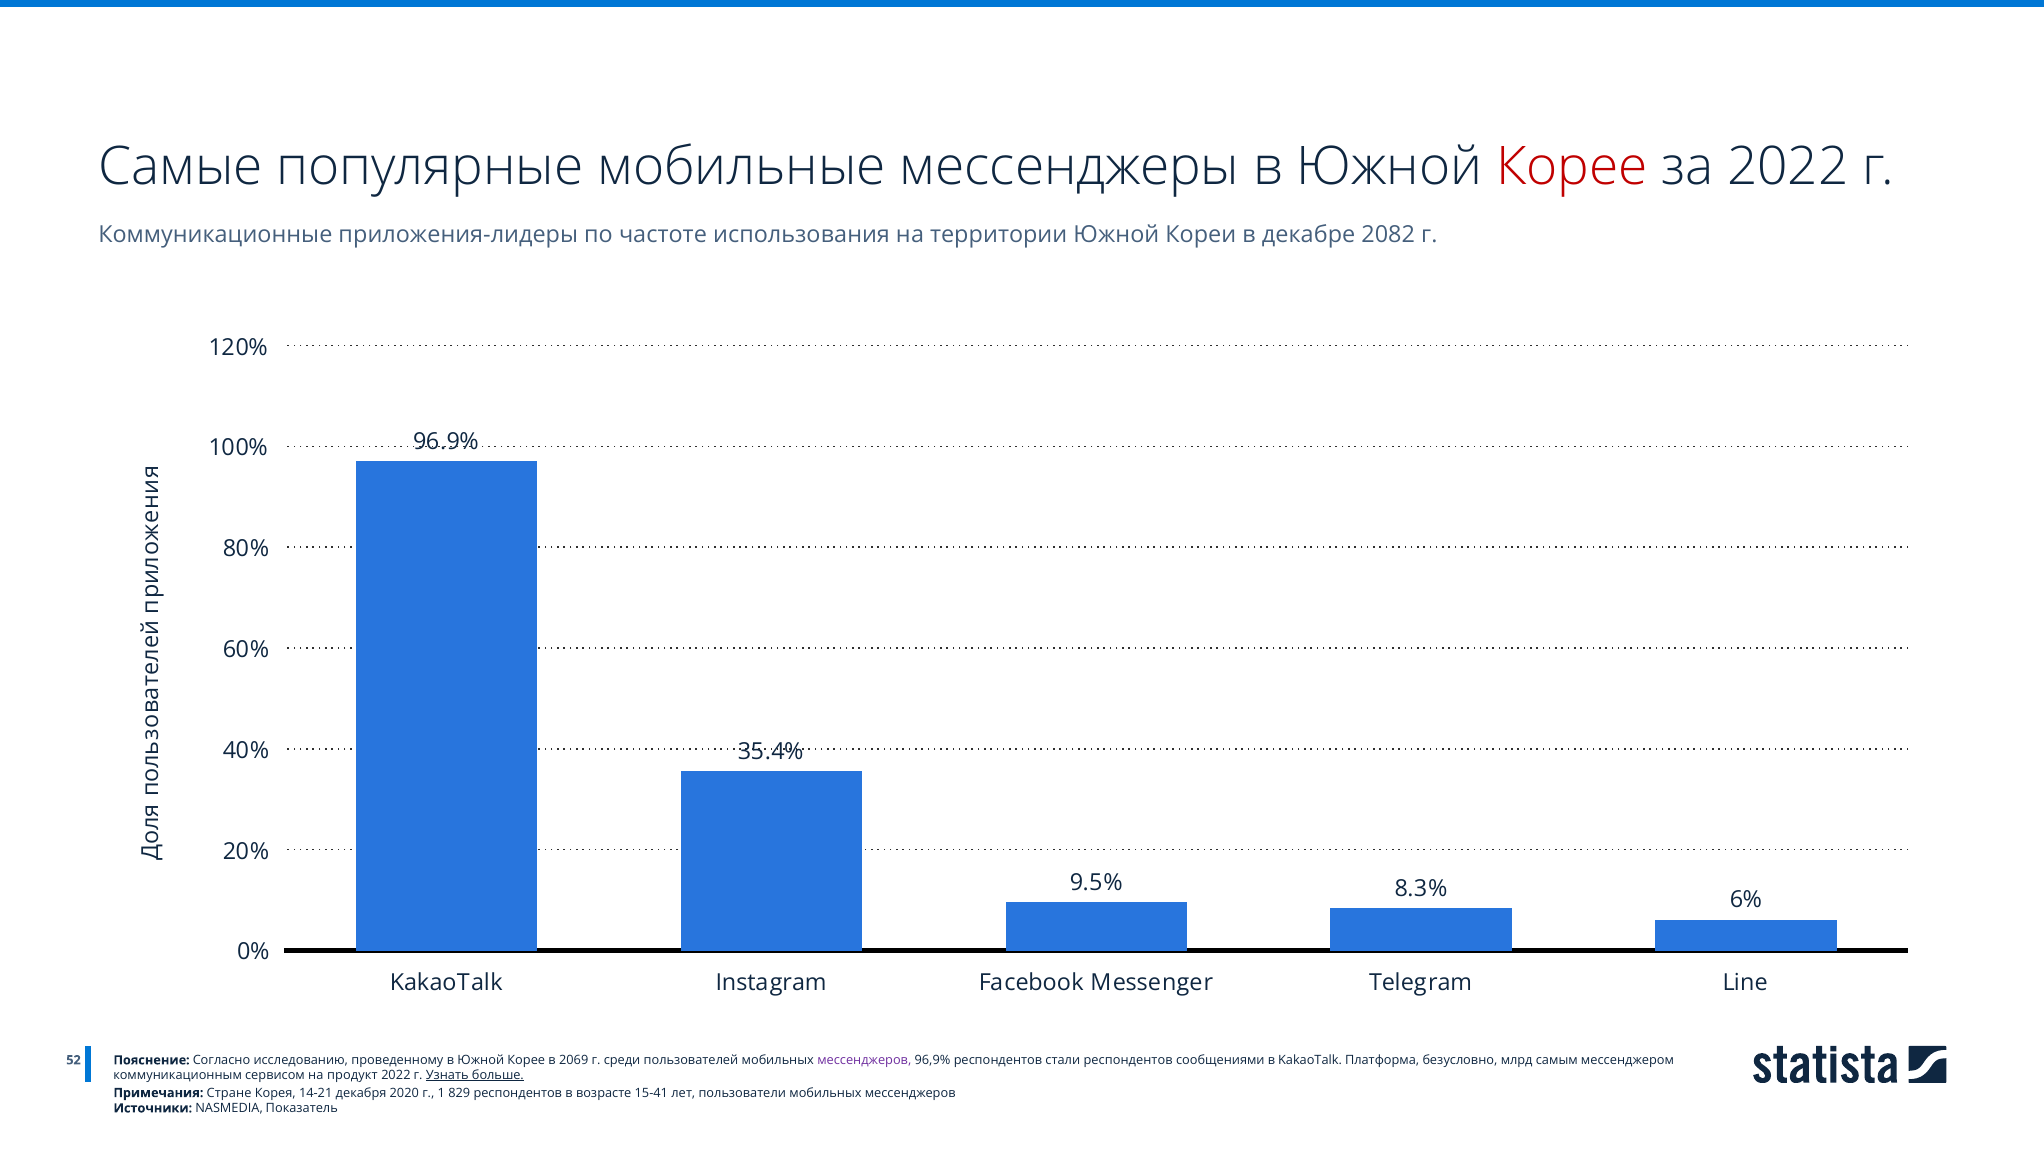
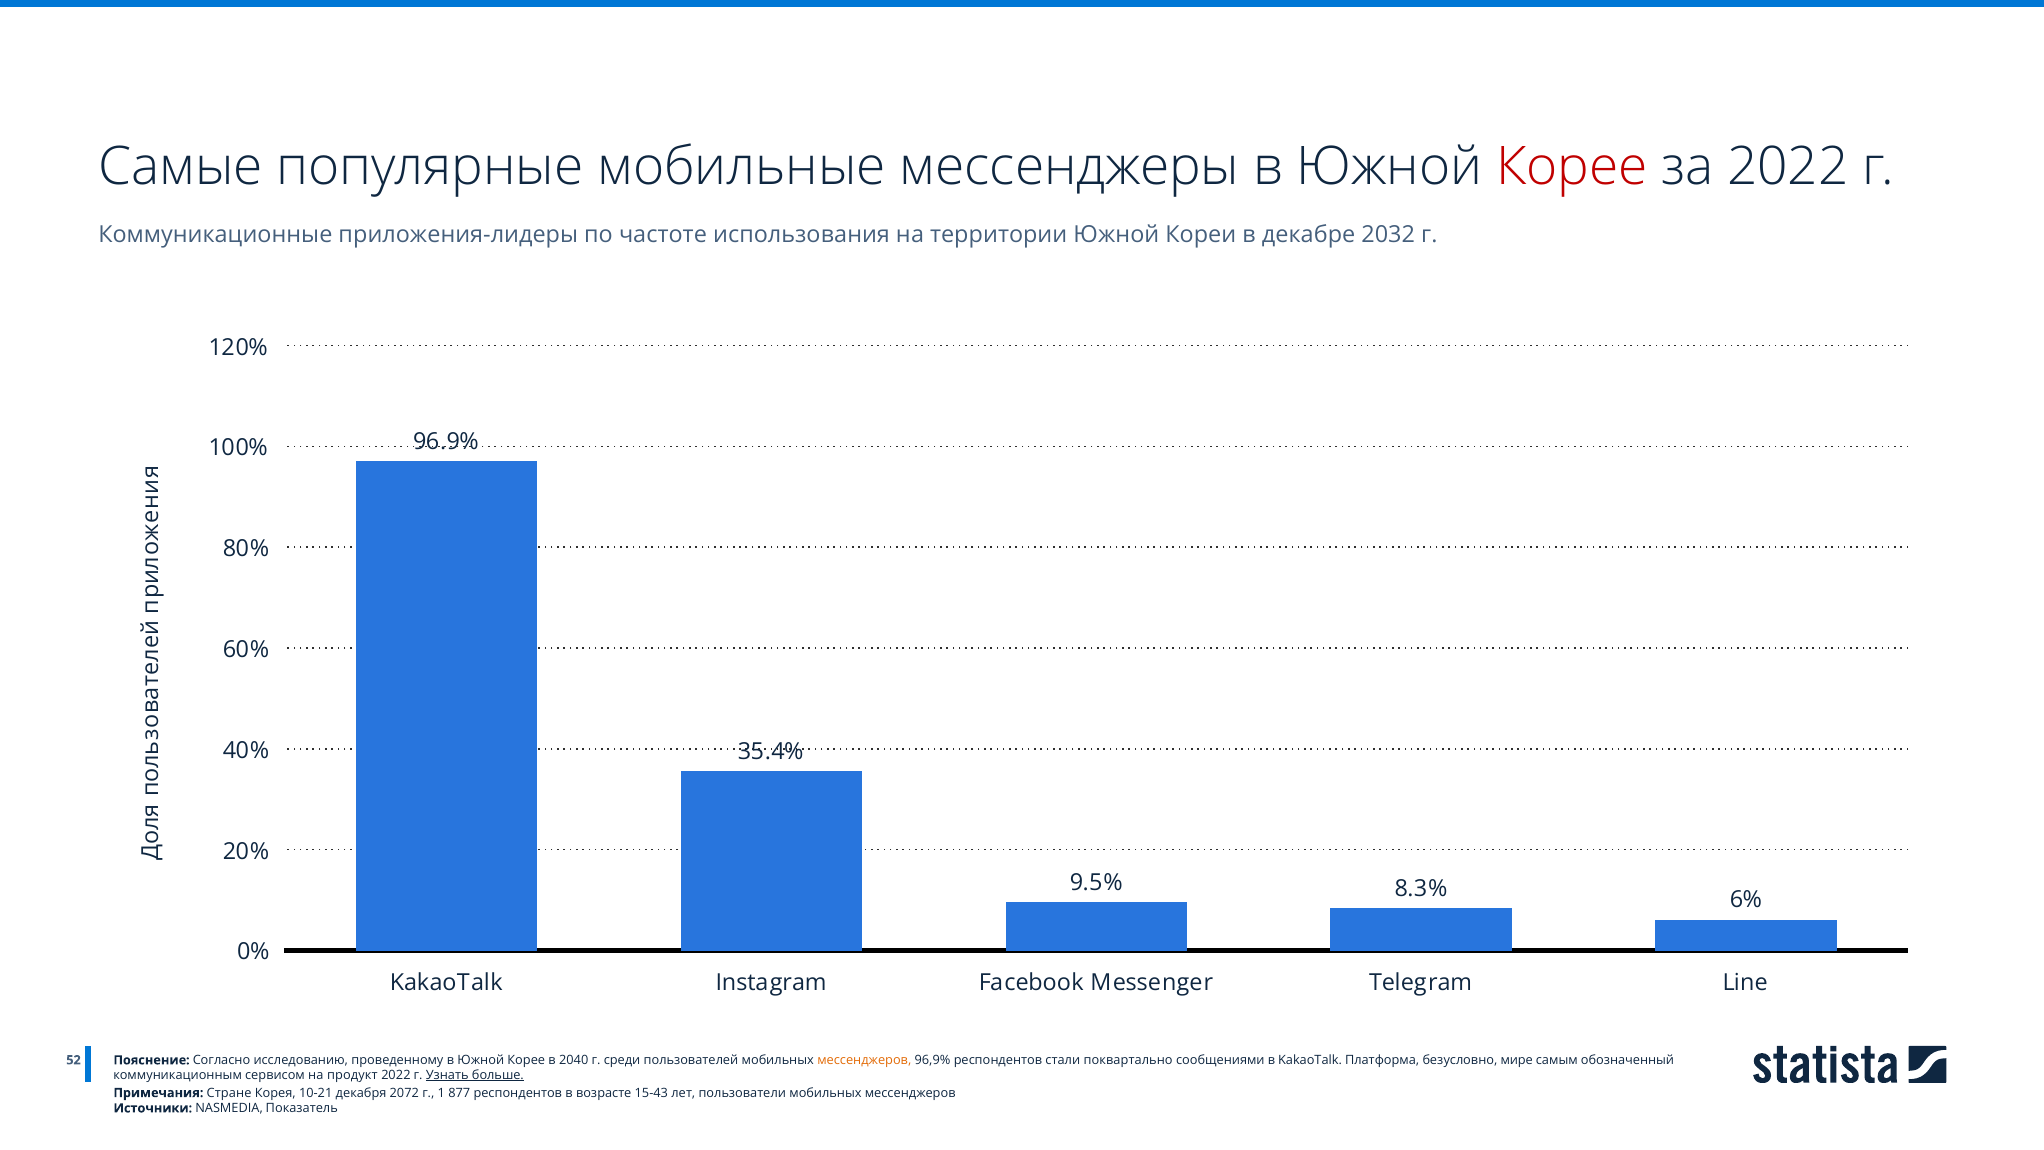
2082: 2082 -> 2032 (1388, 235)
2069: 2069 -> 2040 (574, 1060)
мессенджеров colour: purple -> orange (864, 1060)
стали респондентов: респондентов -> поквартально (1128, 1060)
млрд: млрд -> мире (1517, 1060)
мессенджером: мессенджером -> обозначенный (1628, 1060)
14-21: 14-21 -> 10-21 (316, 1093)
2020: 2020 -> 2072 (404, 1093)
829: 829 -> 877 (459, 1093)
15-41: 15-41 -> 15-43 (651, 1093)
